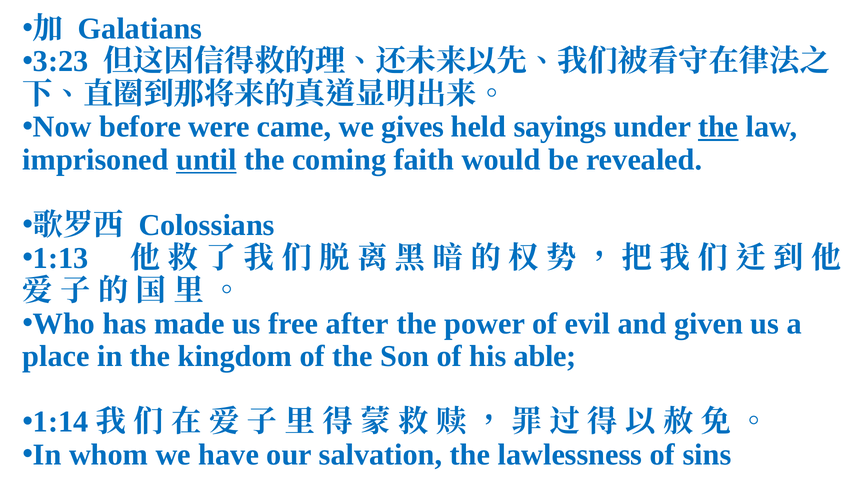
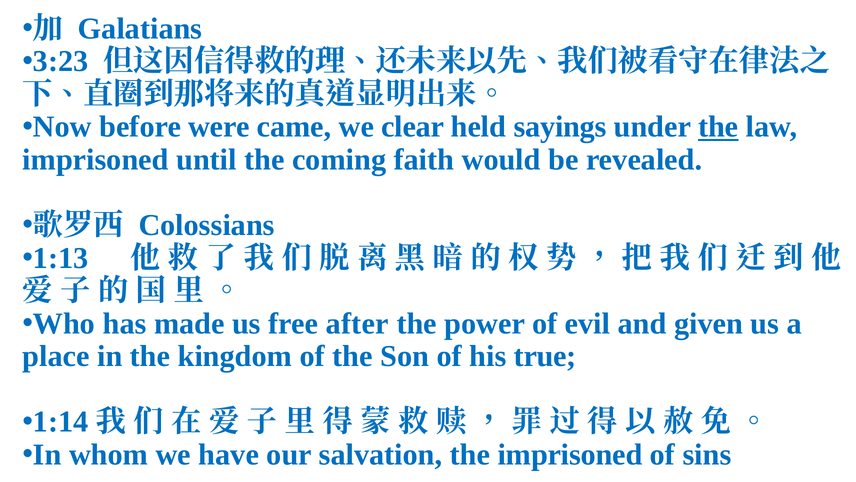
gives: gives -> clear (413, 127)
until underline: present -> none (206, 160)
able: able -> true (545, 356)
the lawlessness: lawlessness -> imprisoned (570, 454)
